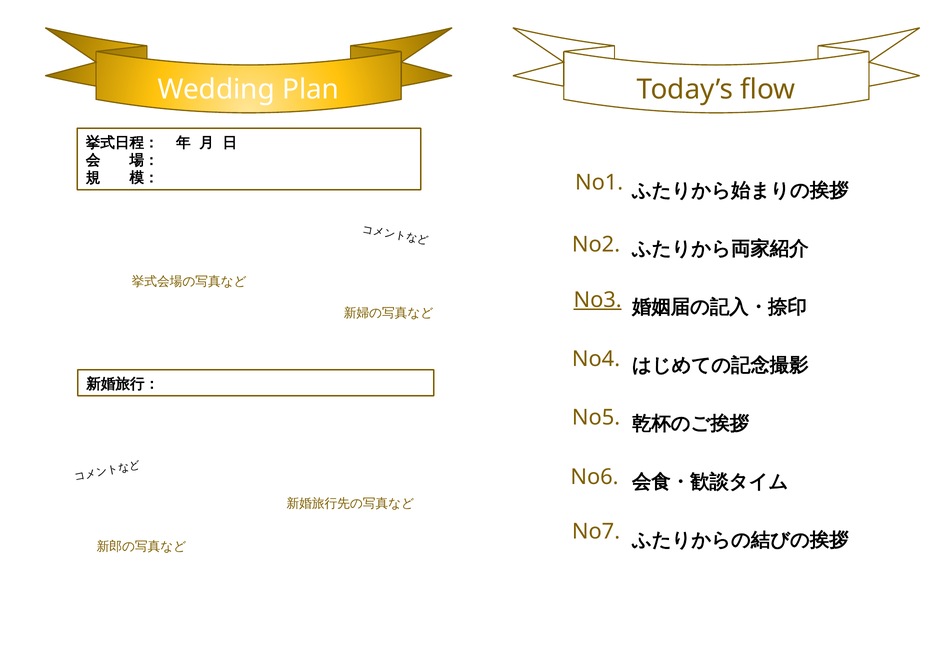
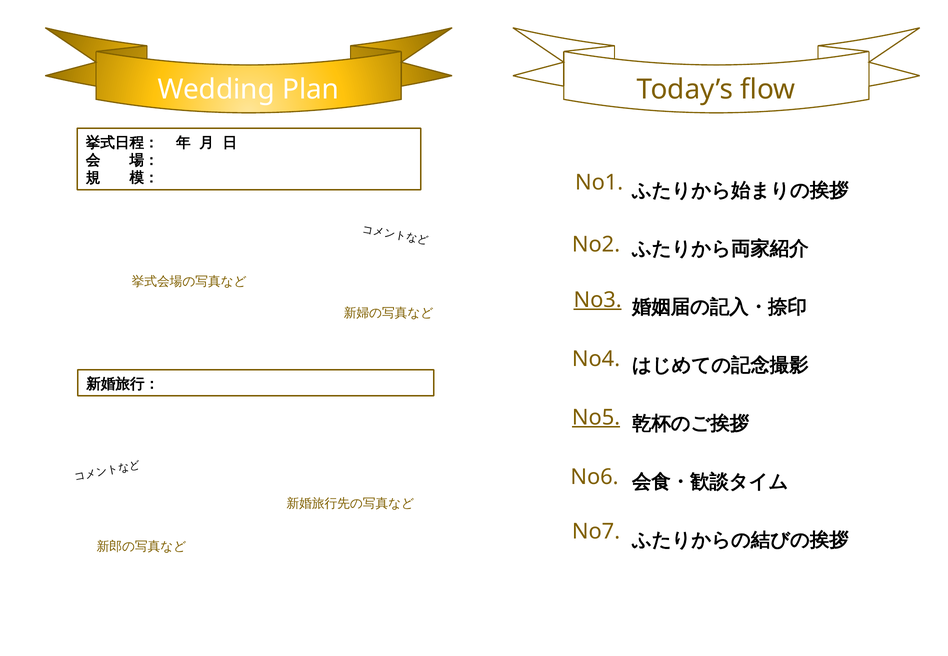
No5 underline: none -> present (596, 418)
